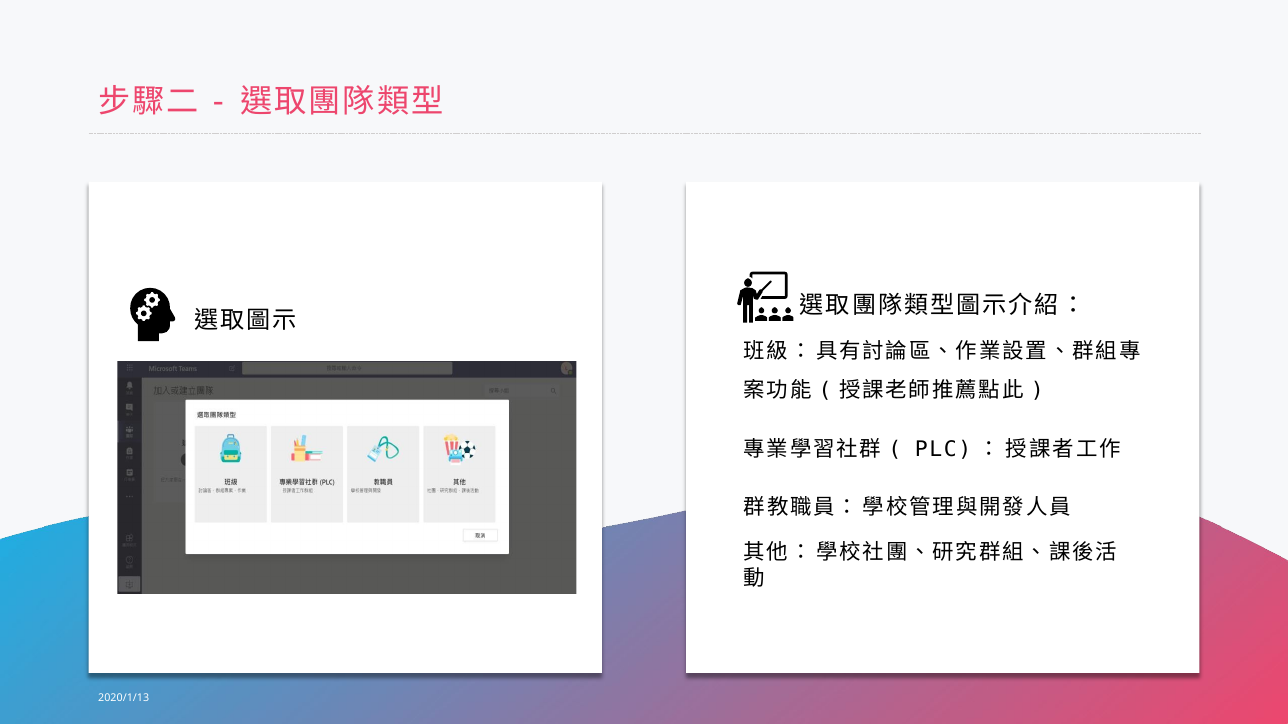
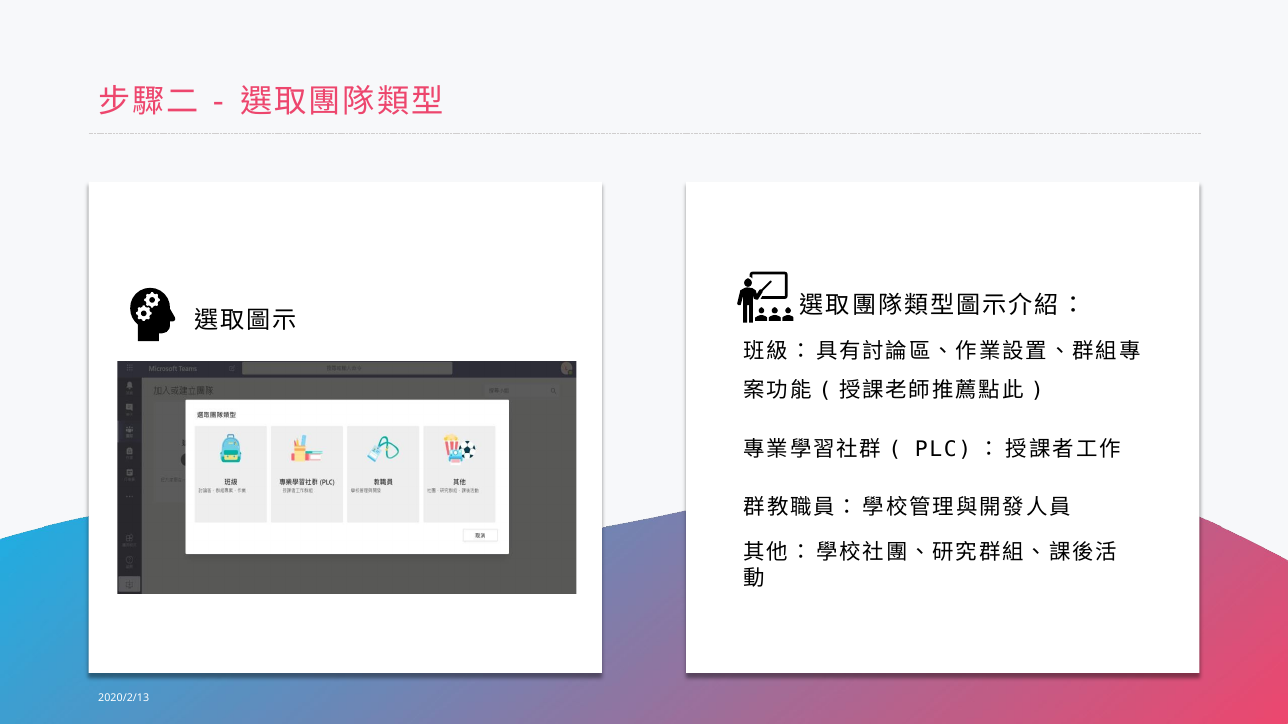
2020/1/13: 2020/1/13 -> 2020/2/13 (124, 698)
